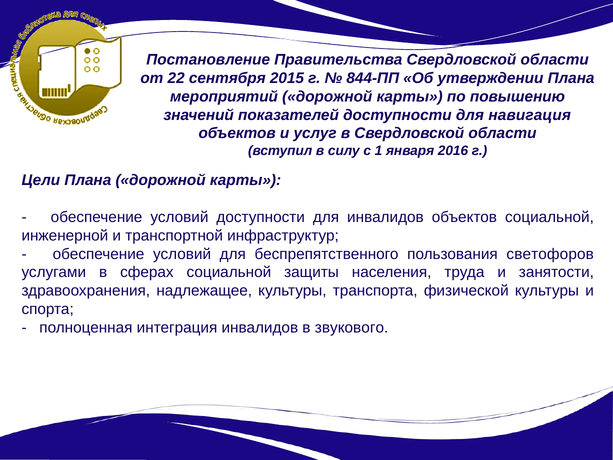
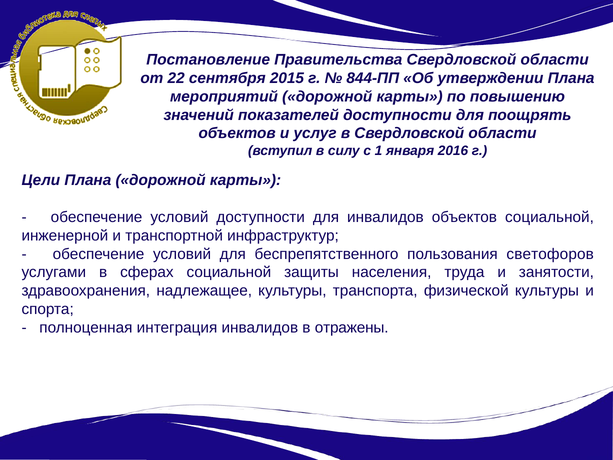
навигация: навигация -> поощрять (530, 115)
звукового: звукового -> отражены (352, 327)
